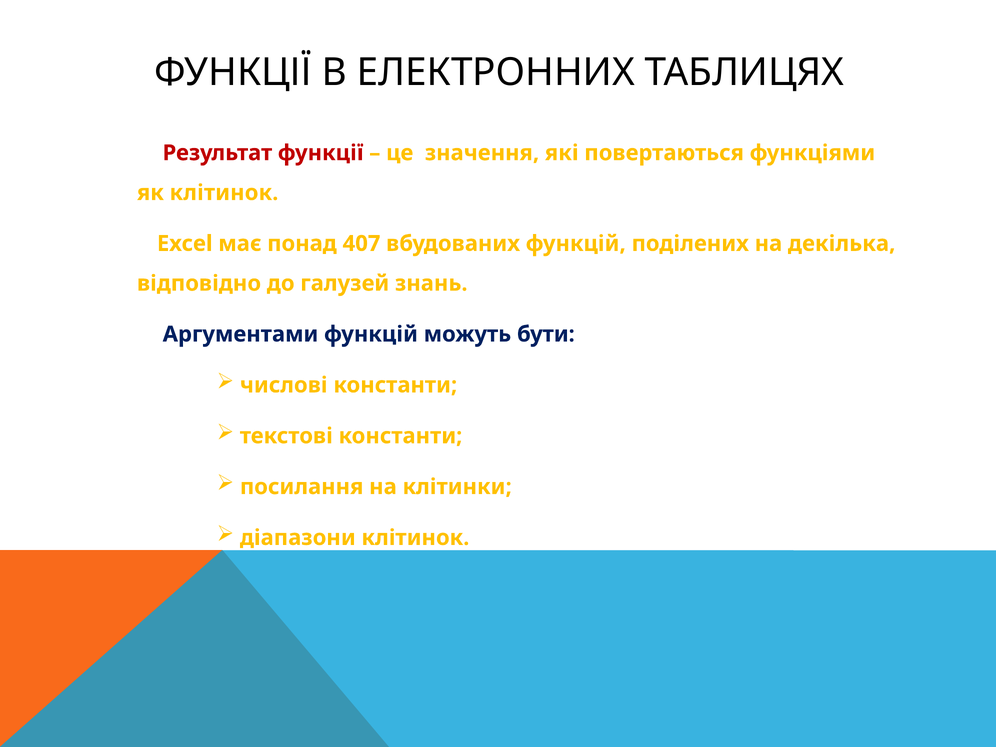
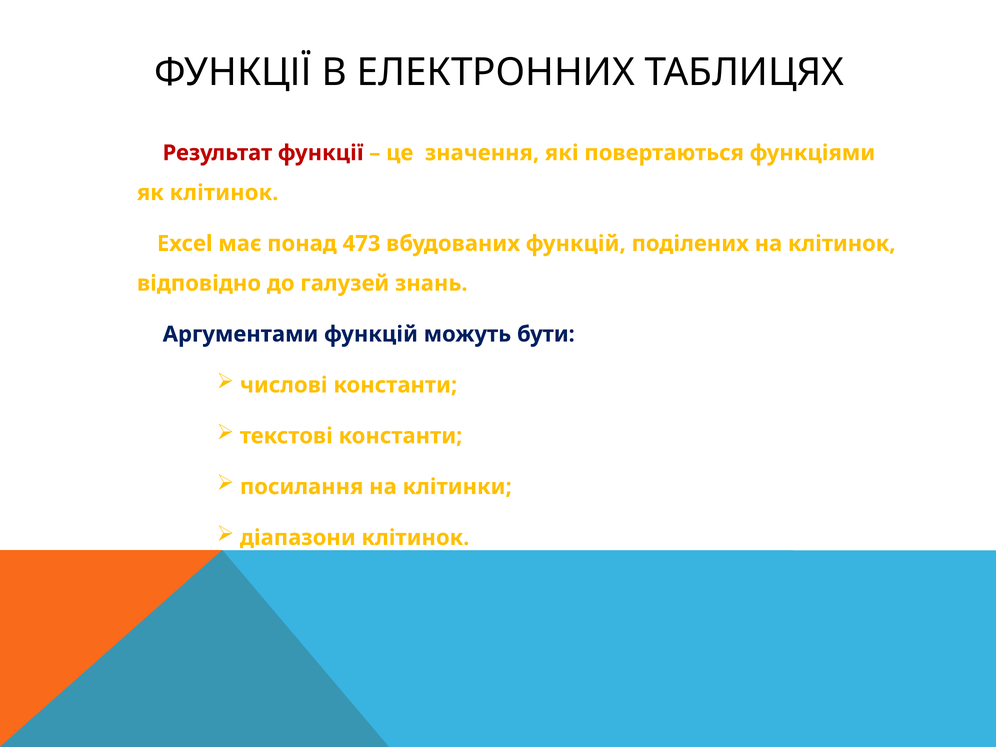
407: 407 -> 473 (362, 244)
на декілька: декілька -> клітинок (842, 244)
